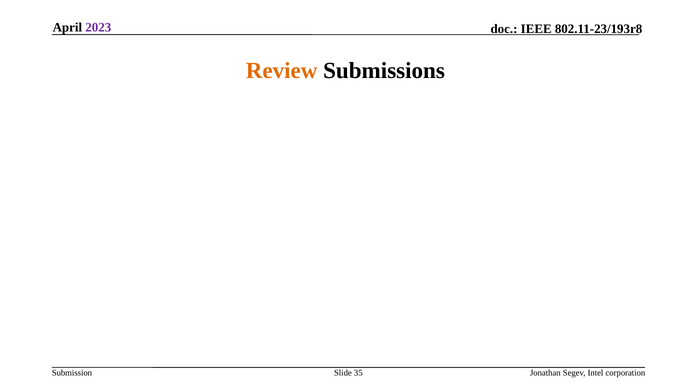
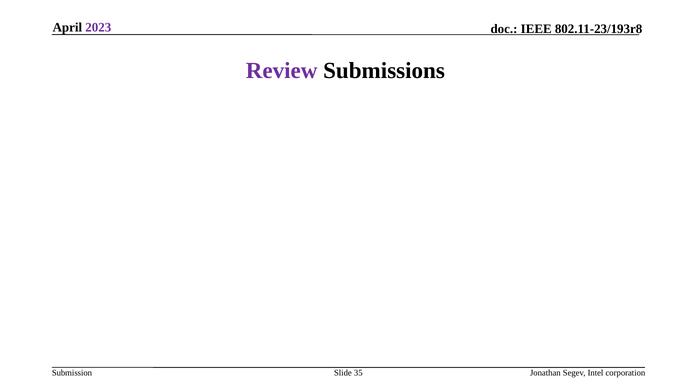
Review colour: orange -> purple (282, 71)
